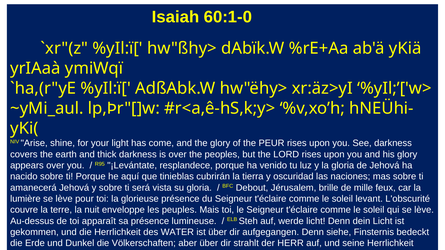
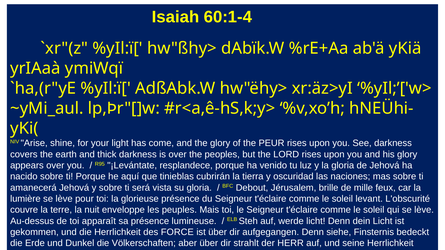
60:1-0: 60:1-0 -> 60:1-4 (228, 17)
WATER: WATER -> FORCE (177, 232)
